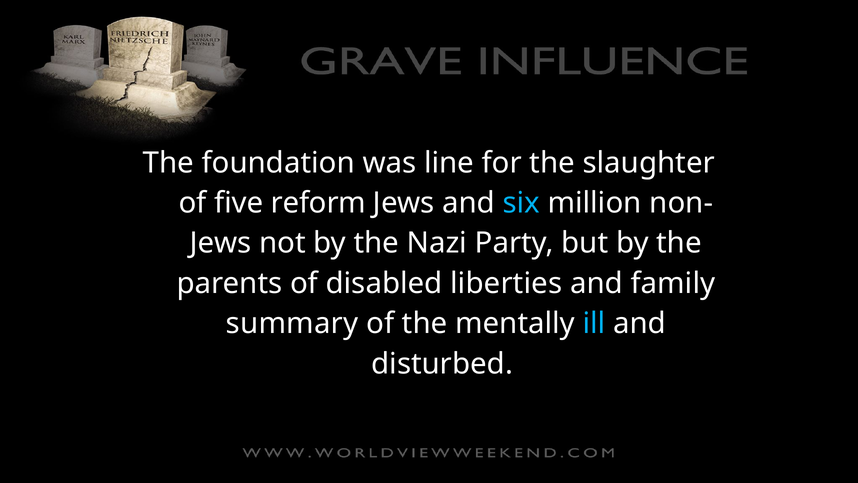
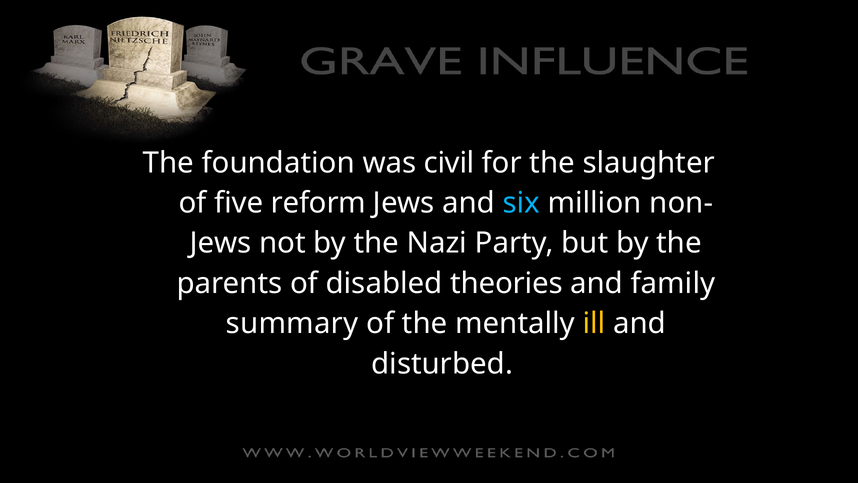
line: line -> civil (449, 163)
liberties: liberties -> theories (506, 283)
ill colour: light blue -> yellow (594, 323)
